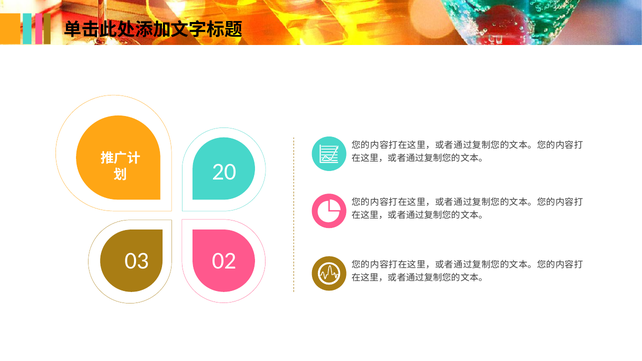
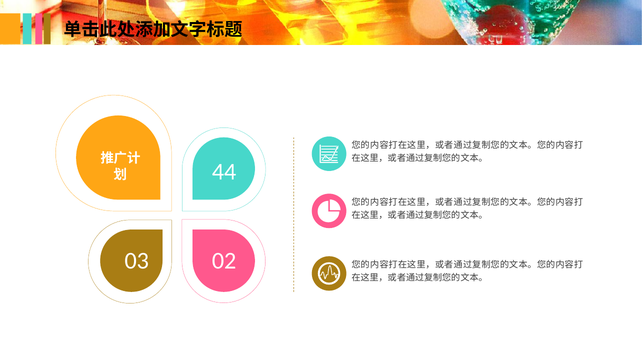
20: 20 -> 44 (224, 172)
